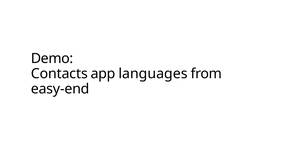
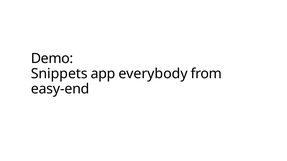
Contacts: Contacts -> Snippets (59, 74)
languages: languages -> everybody (153, 74)
